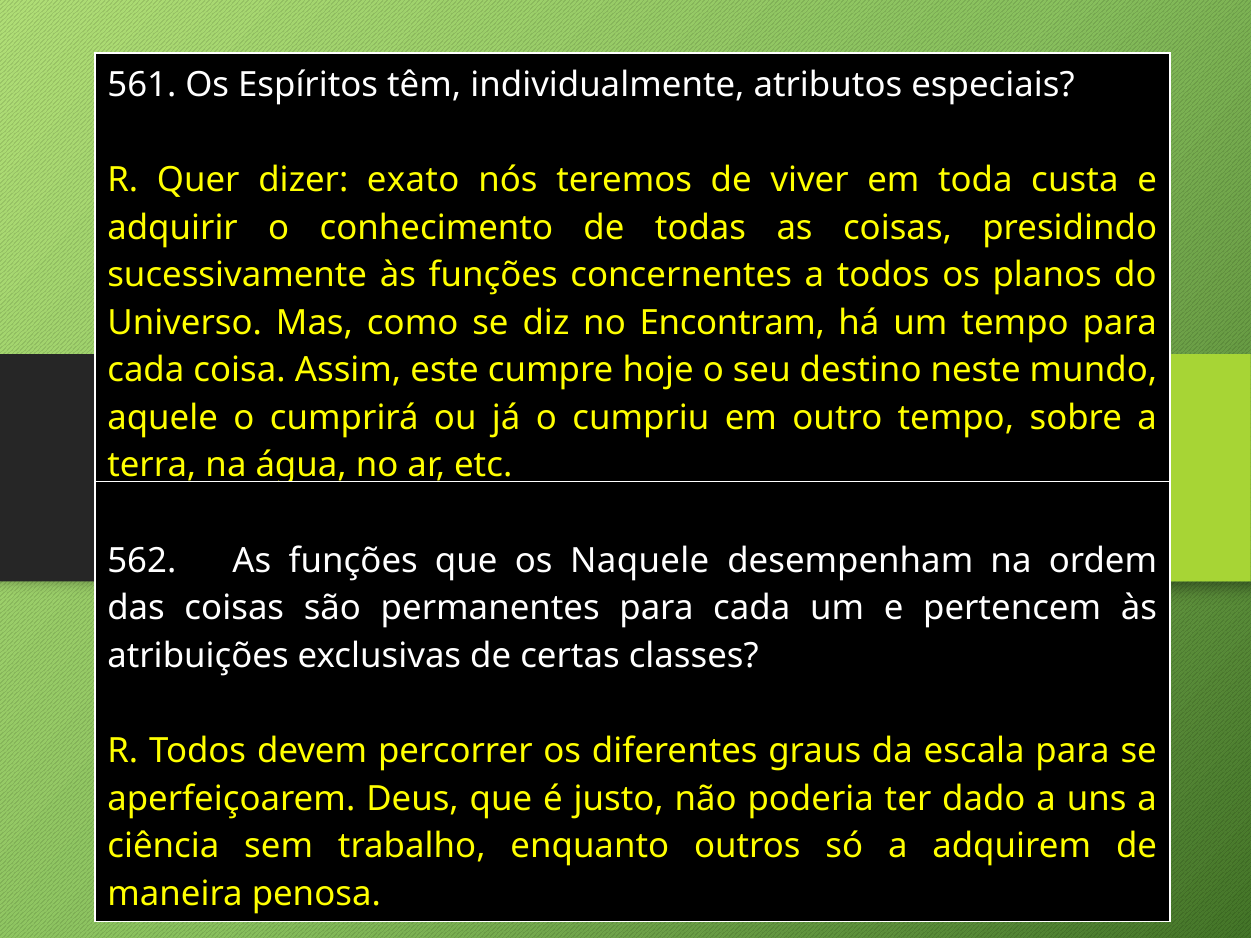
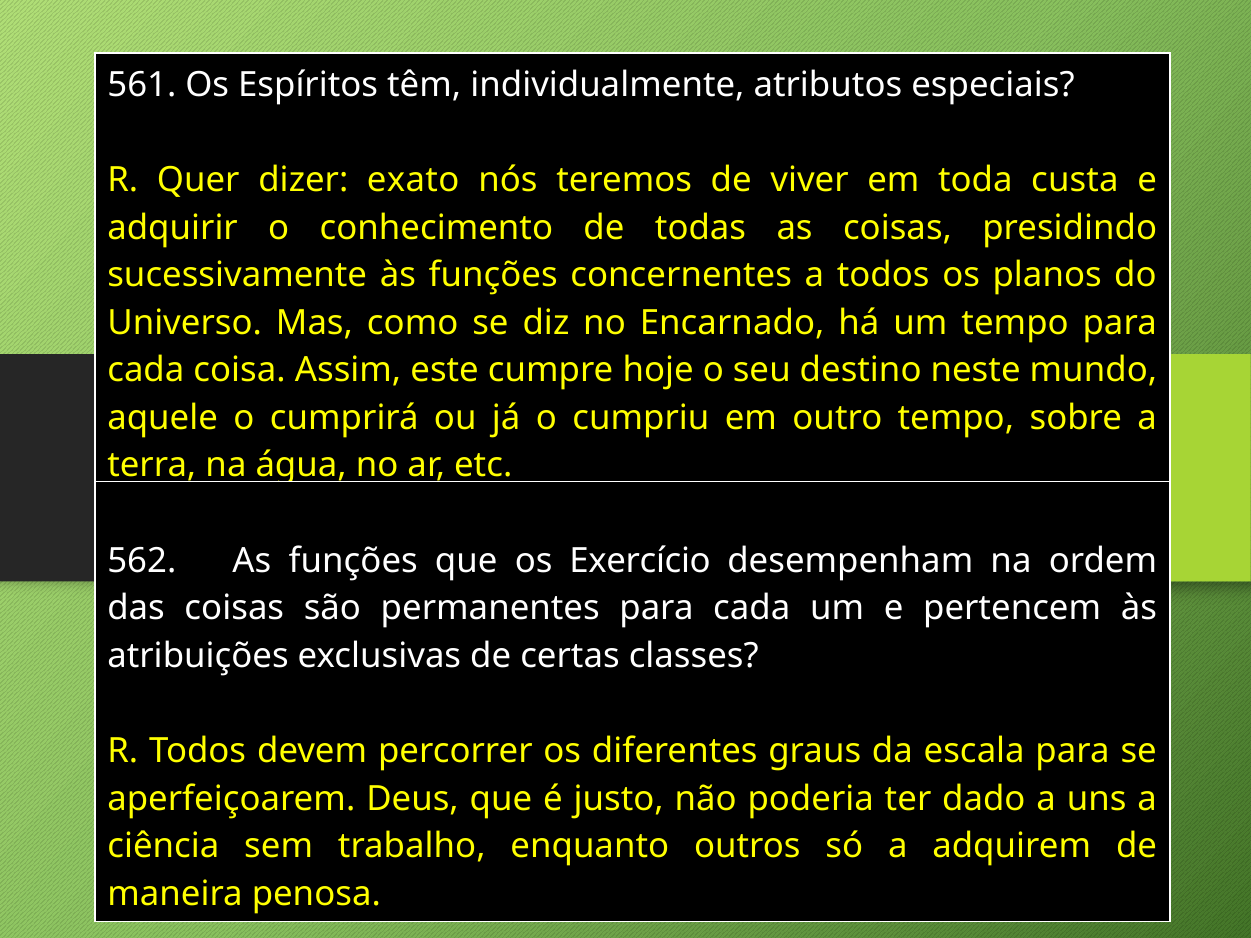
Encontram: Encontram -> Encarnado (732, 323)
Naquele: Naquele -> Exercício (640, 561)
